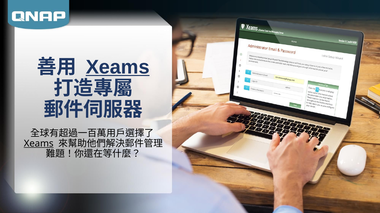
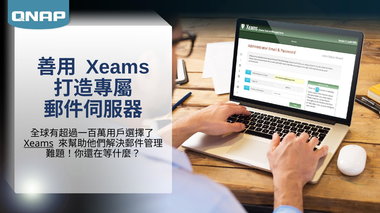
Xeams underline: present -> none (118, 67)
